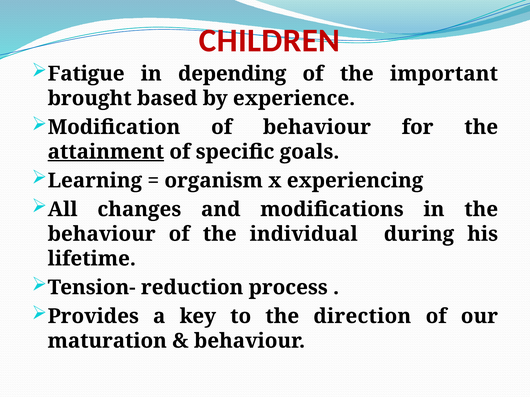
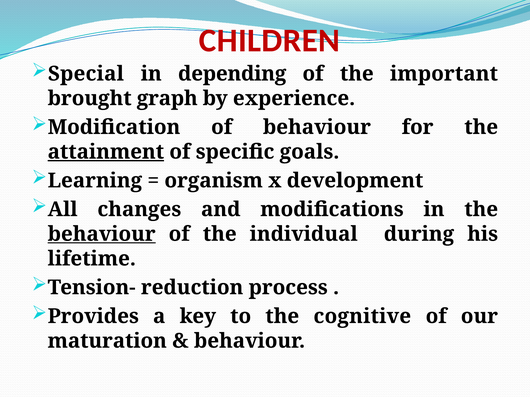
Fatigue: Fatigue -> Special (86, 74)
based: based -> graph (167, 98)
experiencing: experiencing -> development (355, 181)
behaviour underline: none -> present (102, 234)
direction: direction -> cognitive (362, 317)
